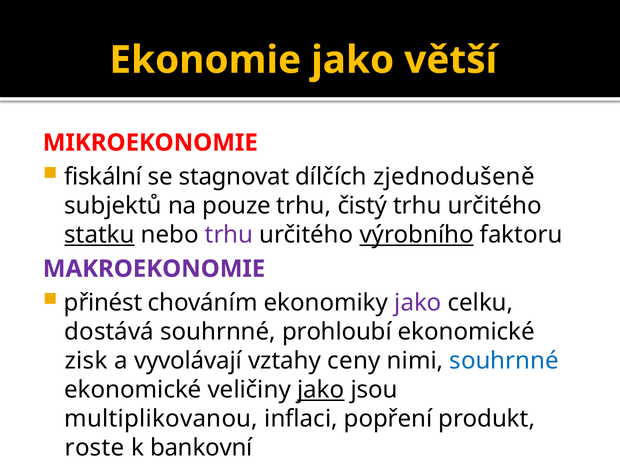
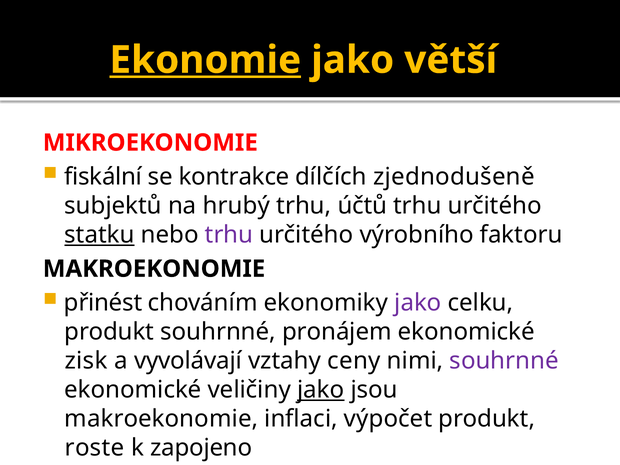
Ekonomie underline: none -> present (205, 60)
stagnovat: stagnovat -> kontrakce (234, 177)
pouze: pouze -> hrubý (236, 206)
čistý: čistý -> účtů (362, 206)
výrobního underline: present -> none (417, 235)
MAKROEKONOMIE colour: purple -> black (154, 269)
dostává: dostává -> produkt (109, 332)
prohloubí: prohloubí -> pronájem (337, 332)
souhrnné colour: blue -> purple (504, 361)
multiplikovanou: multiplikovanou -> makroekonomie (161, 419)
popření: popření -> výpočet (388, 419)
bankovní: bankovní -> zapojeno (201, 448)
